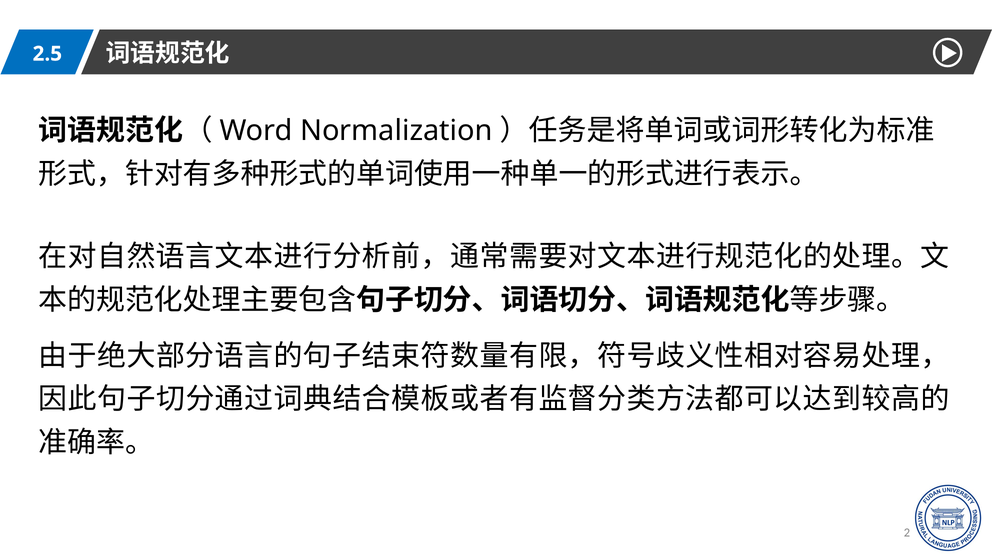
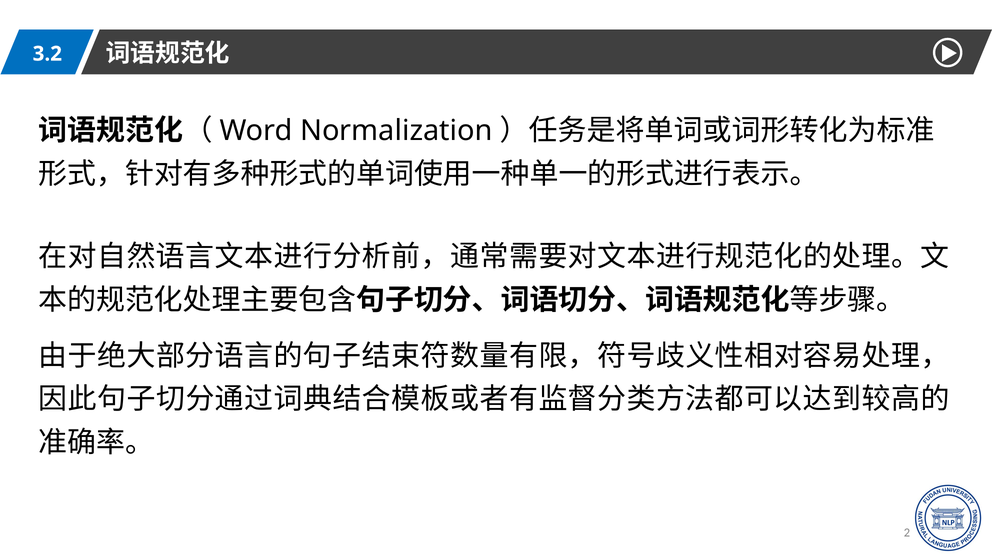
2.5: 2.5 -> 3.2 (47, 54)
